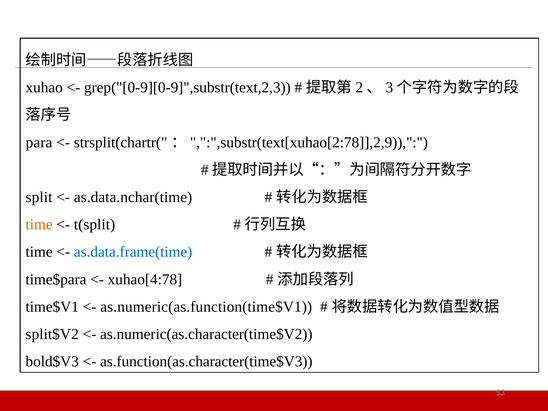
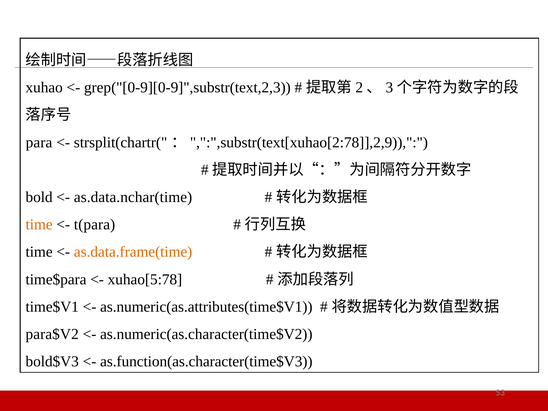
split: split -> bold (39, 197)
t(split: t(split -> t(para (95, 225)
as.data.frame(time colour: blue -> orange (133, 252)
xuhao[4:78: xuhao[4:78 -> xuhao[5:78 (145, 279)
as.numeric(as.function(time$V1: as.numeric(as.function(time$V1 -> as.numeric(as.attributes(time$V1 (206, 307)
split$V2: split$V2 -> para$V2 (52, 334)
